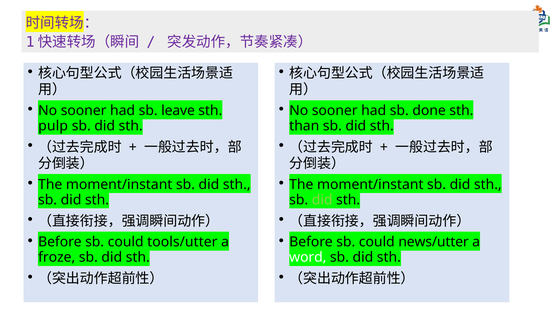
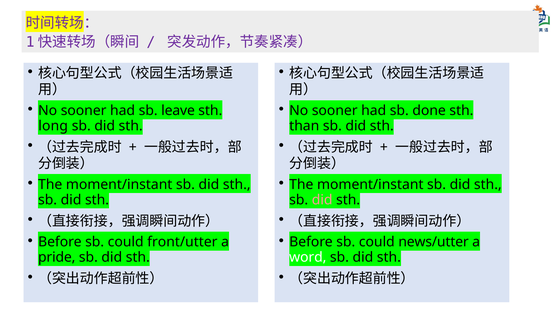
pulp: pulp -> long (53, 126)
did colour: light green -> pink (322, 200)
tools/utter: tools/utter -> front/utter (182, 242)
froze: froze -> pride (57, 258)
